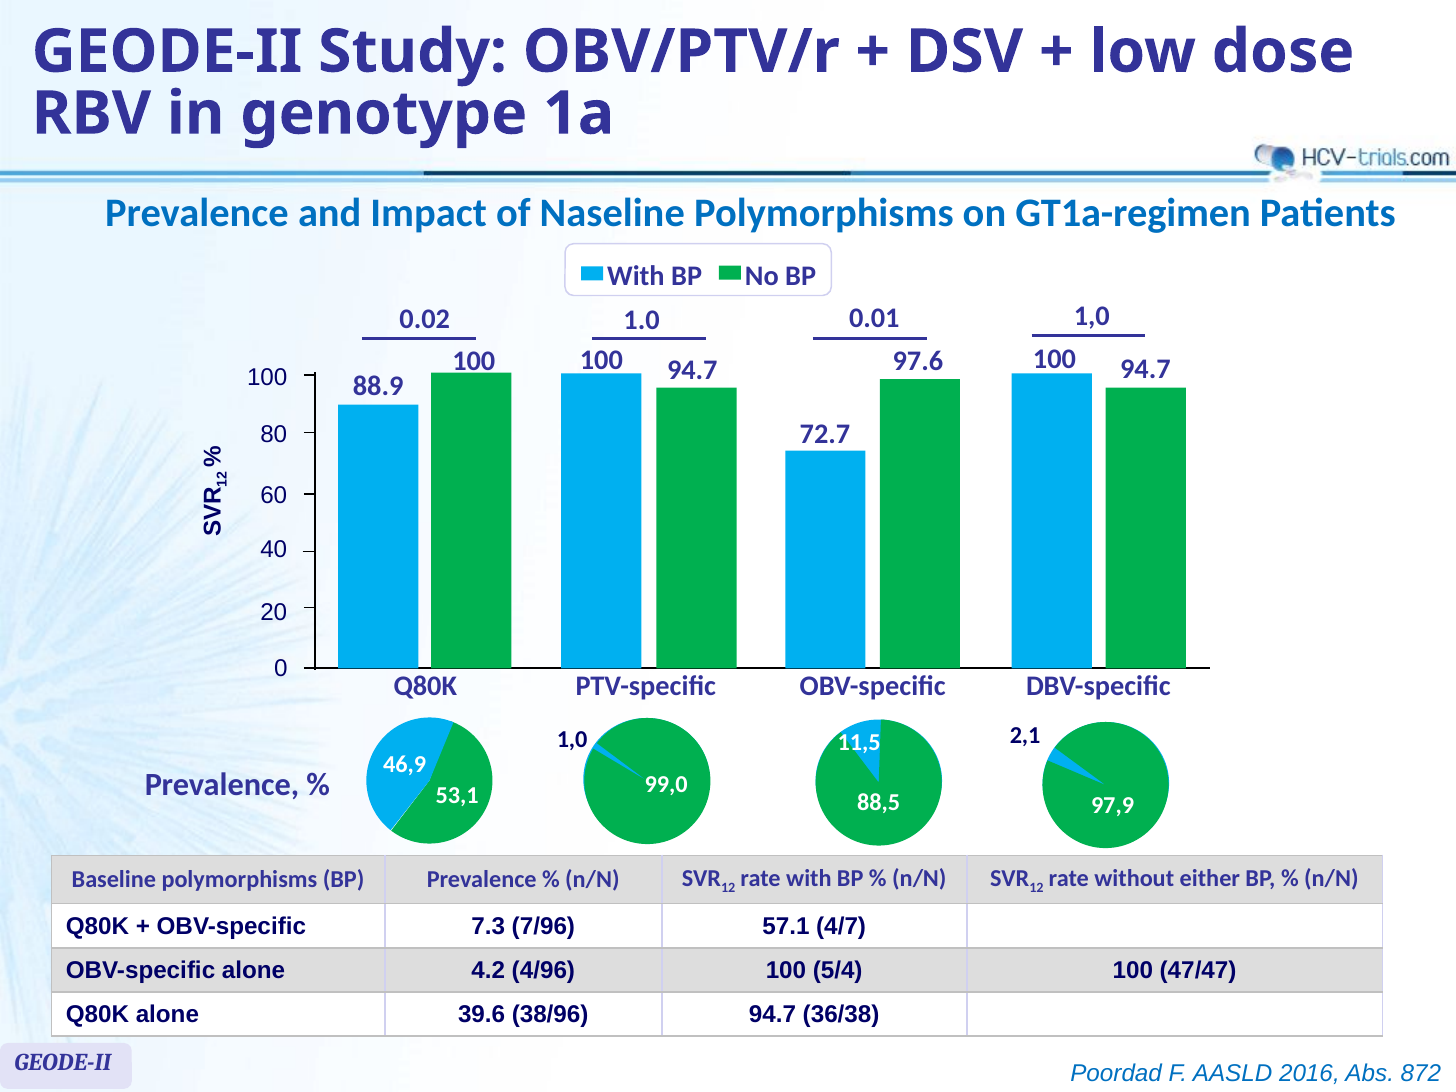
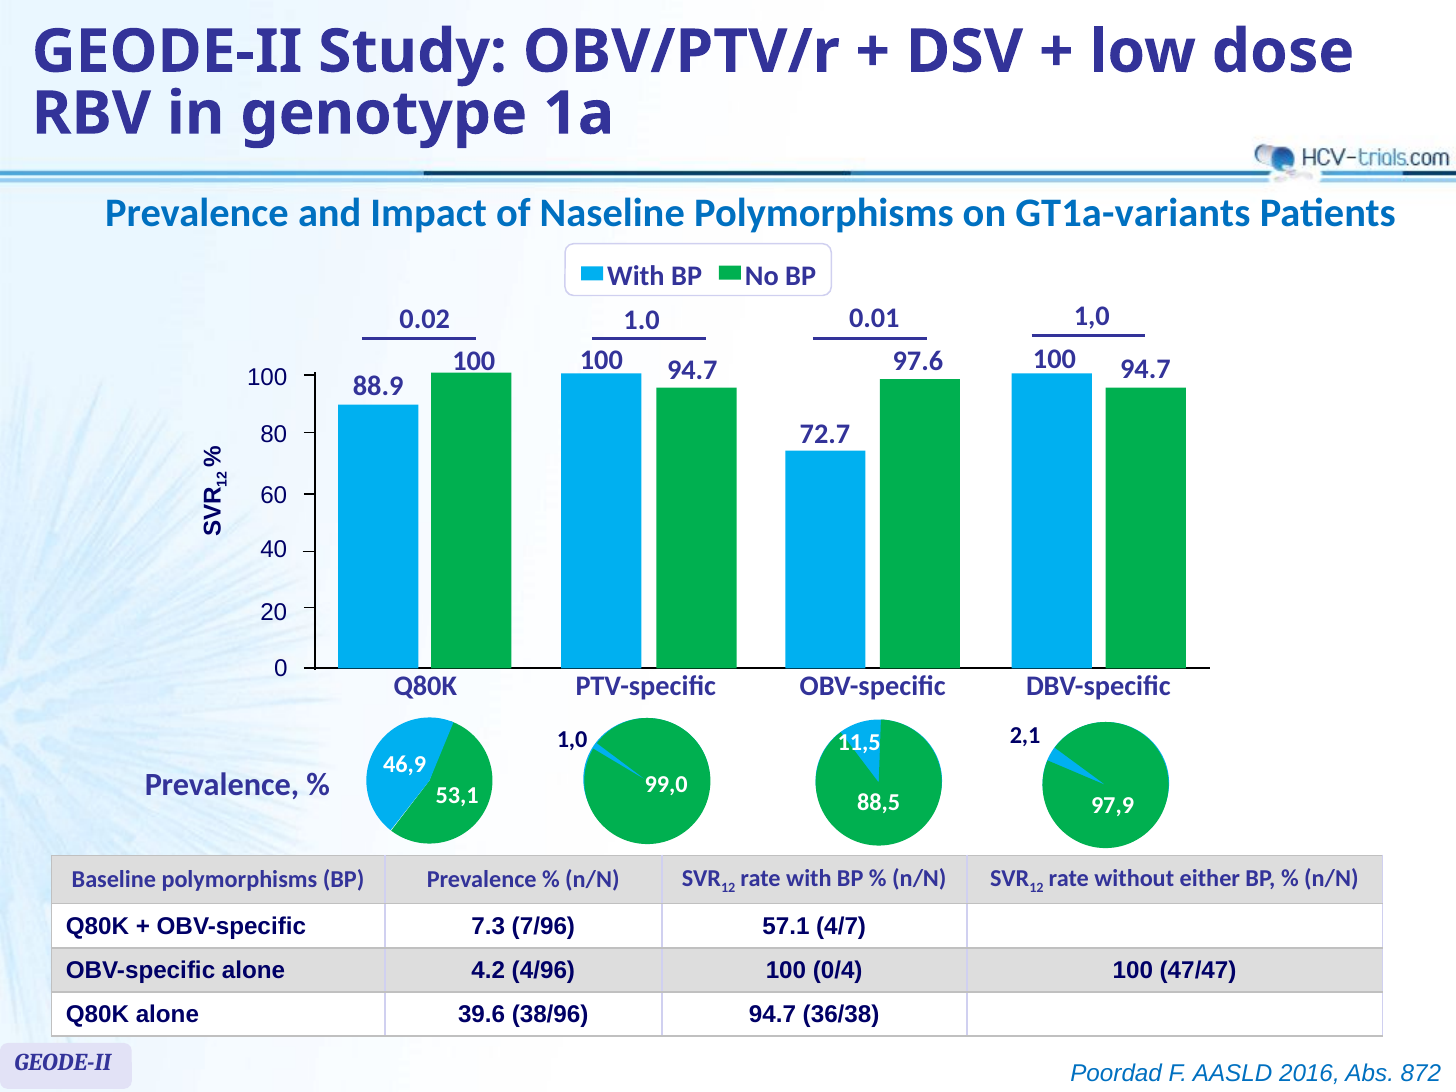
GT1a-regimen: GT1a-regimen -> GT1a-variants (1133, 213)
5/4: 5/4 -> 0/4 (838, 970)
